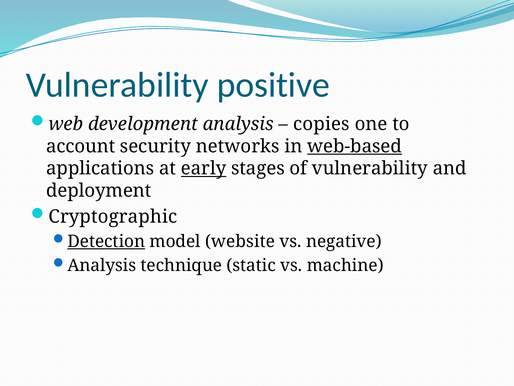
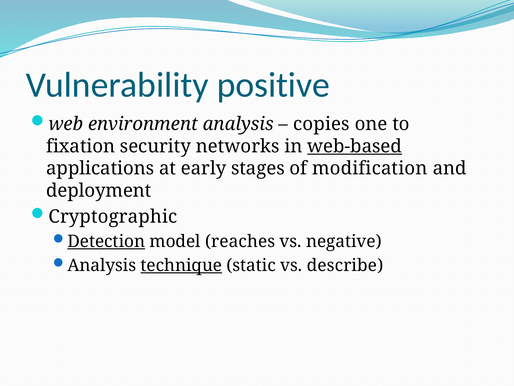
development: development -> environment (143, 124)
account: account -> fixation (81, 146)
early underline: present -> none (204, 168)
of vulnerability: vulnerability -> modification (370, 168)
website: website -> reaches (240, 241)
technique underline: none -> present (181, 265)
machine: machine -> describe (345, 265)
